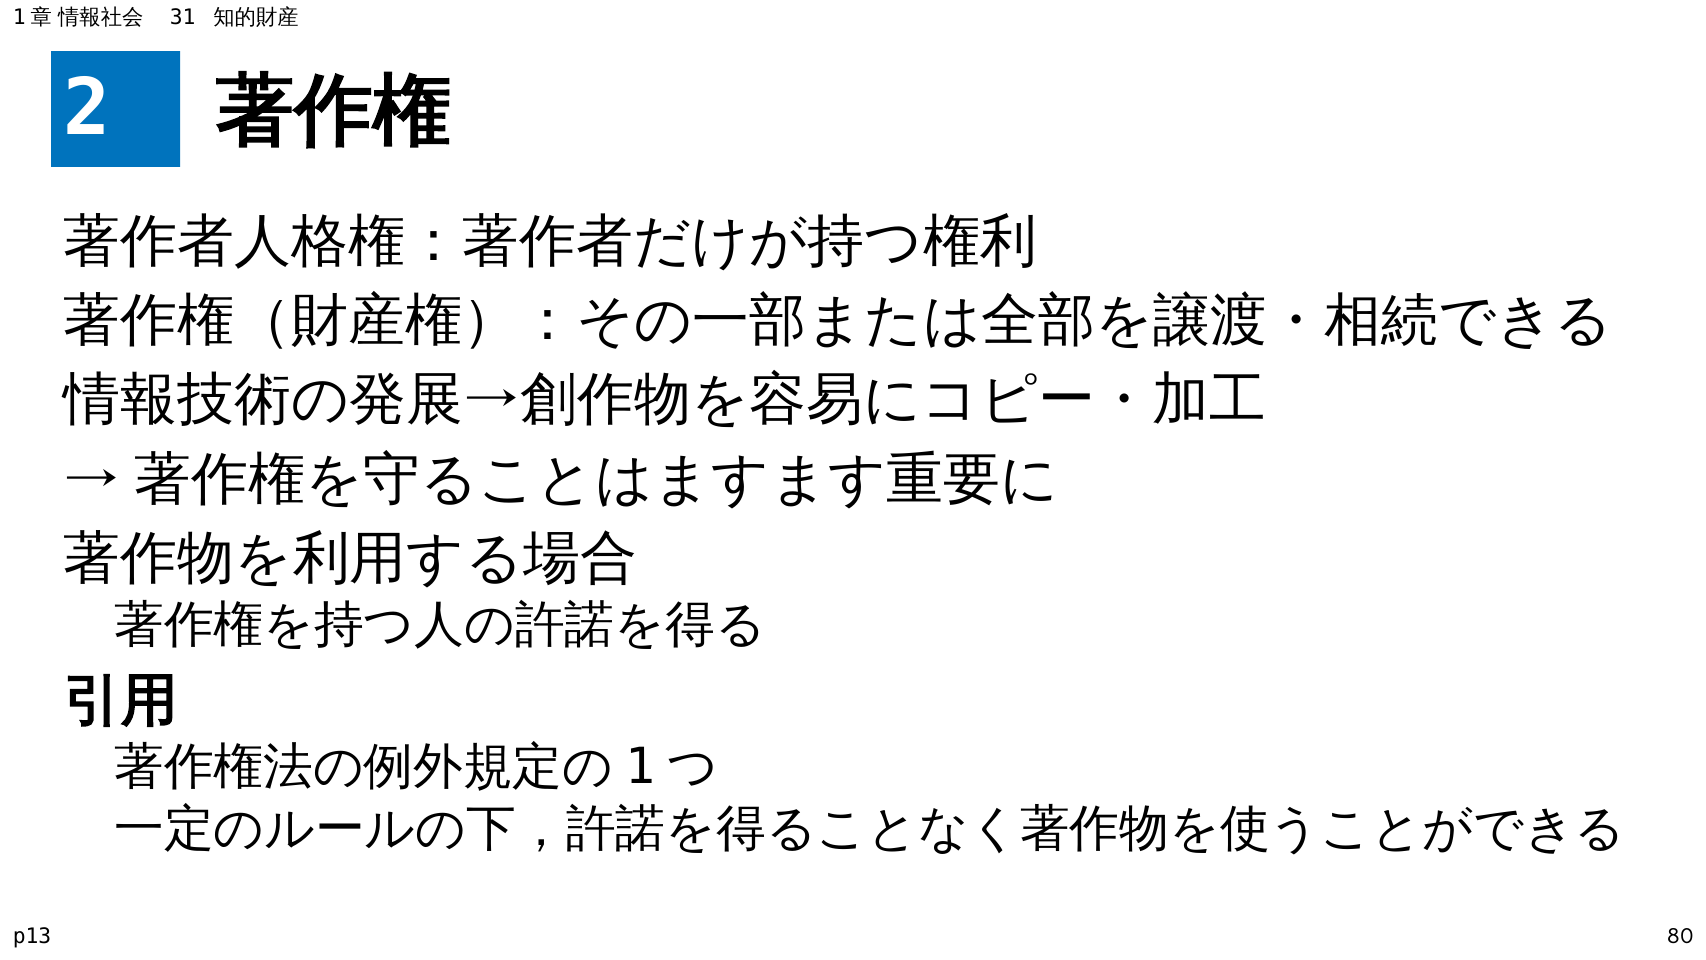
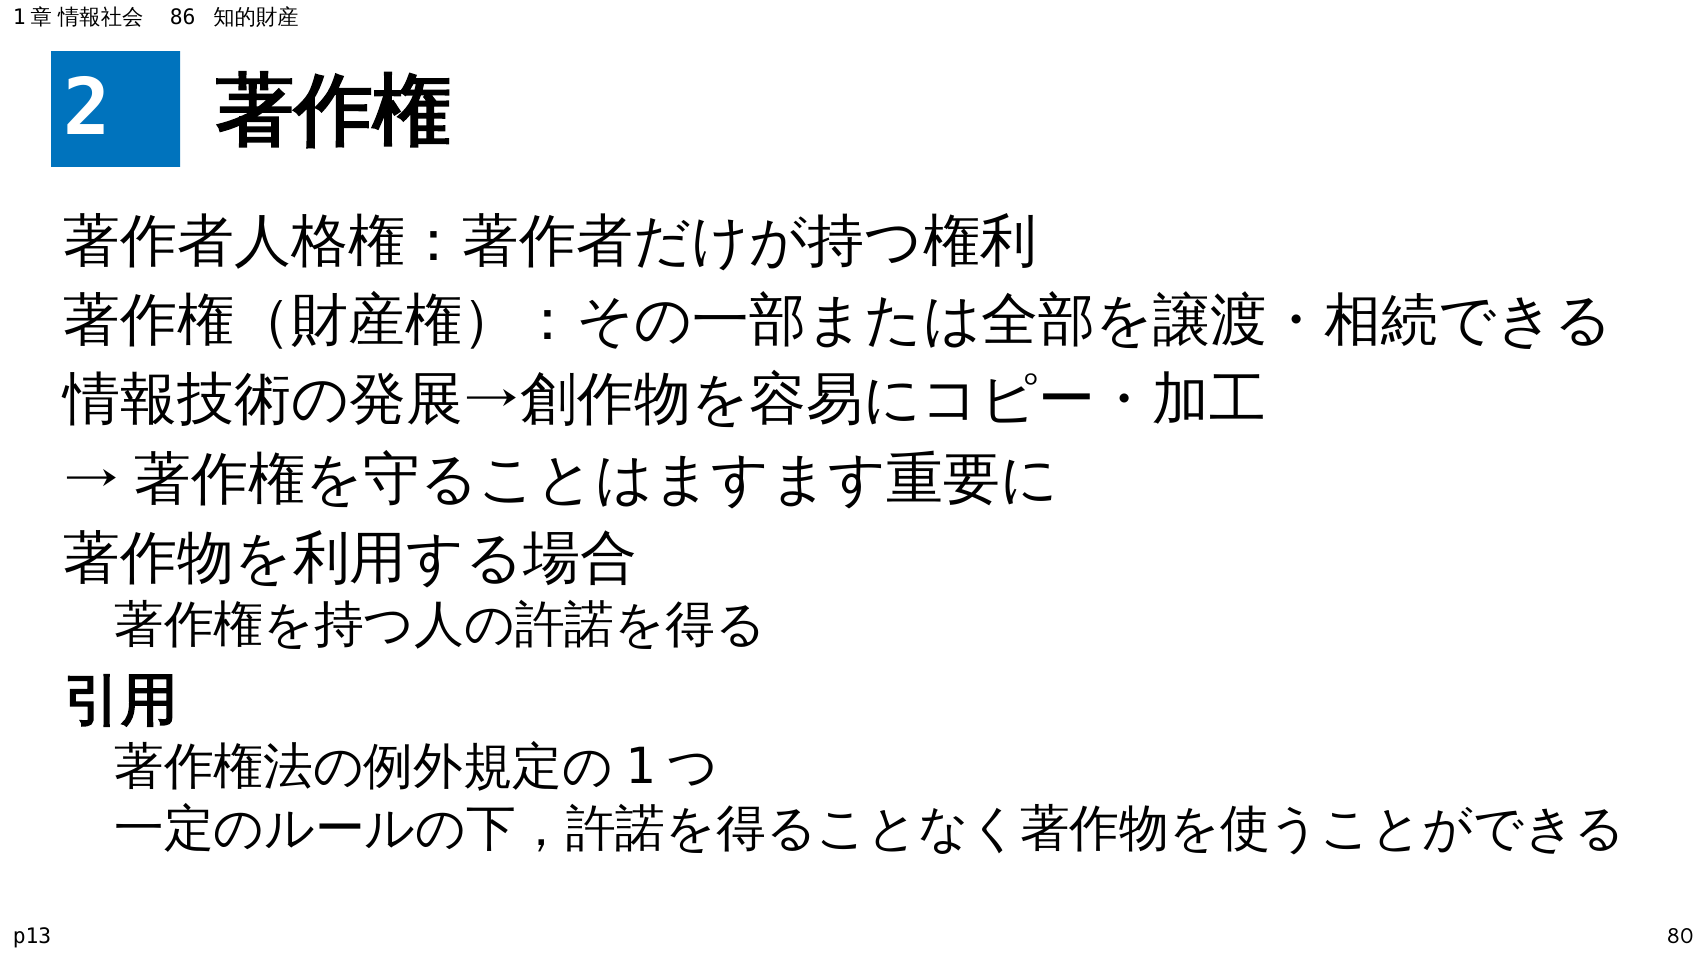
31: 31 -> 86 (183, 18)
